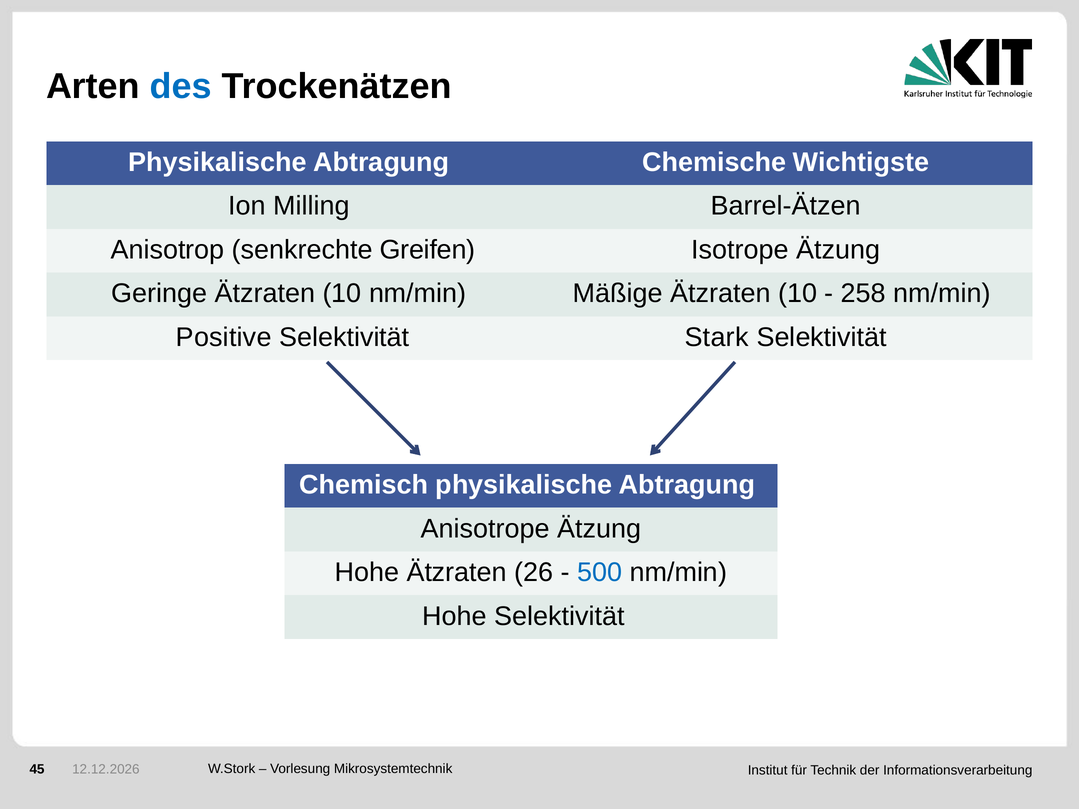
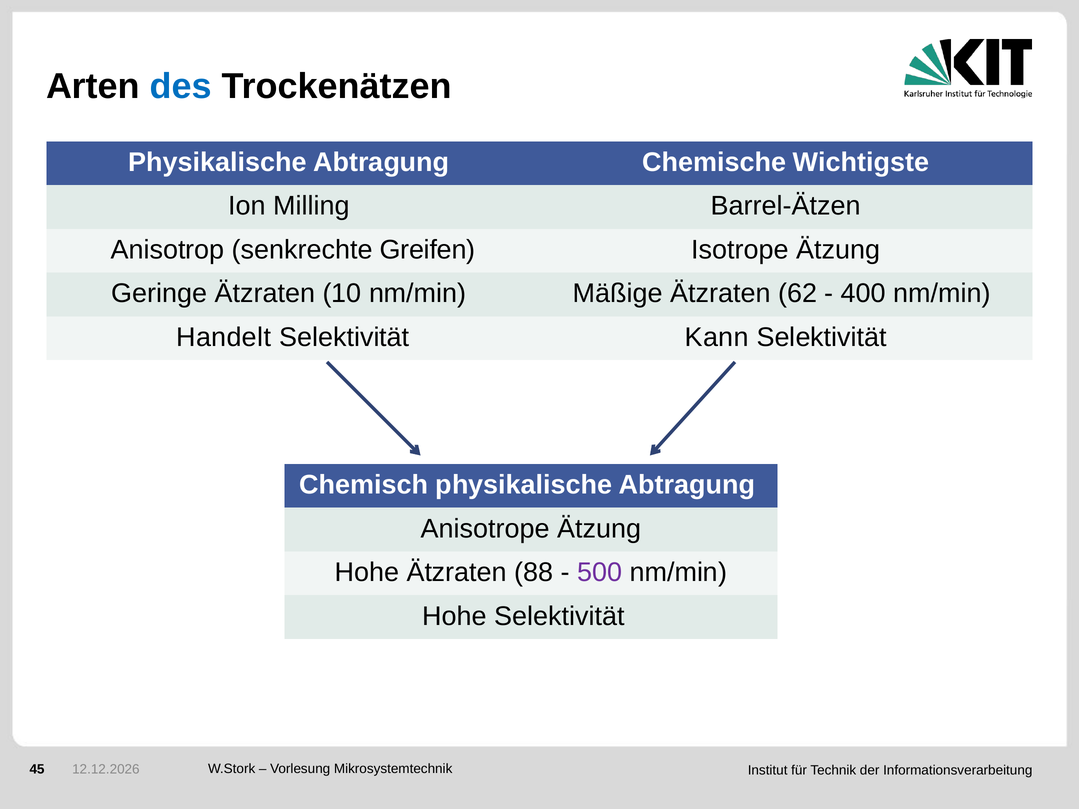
Mäßige Ätzraten 10: 10 -> 62 (798, 294)
258: 258 -> 400 (863, 294)
Positive: Positive -> Handelt (224, 337)
Stark: Stark -> Kann (717, 337)
26: 26 -> 88 (534, 573)
500 colour: blue -> purple (600, 573)
